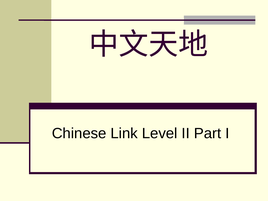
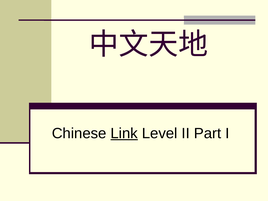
Link underline: none -> present (124, 133)
